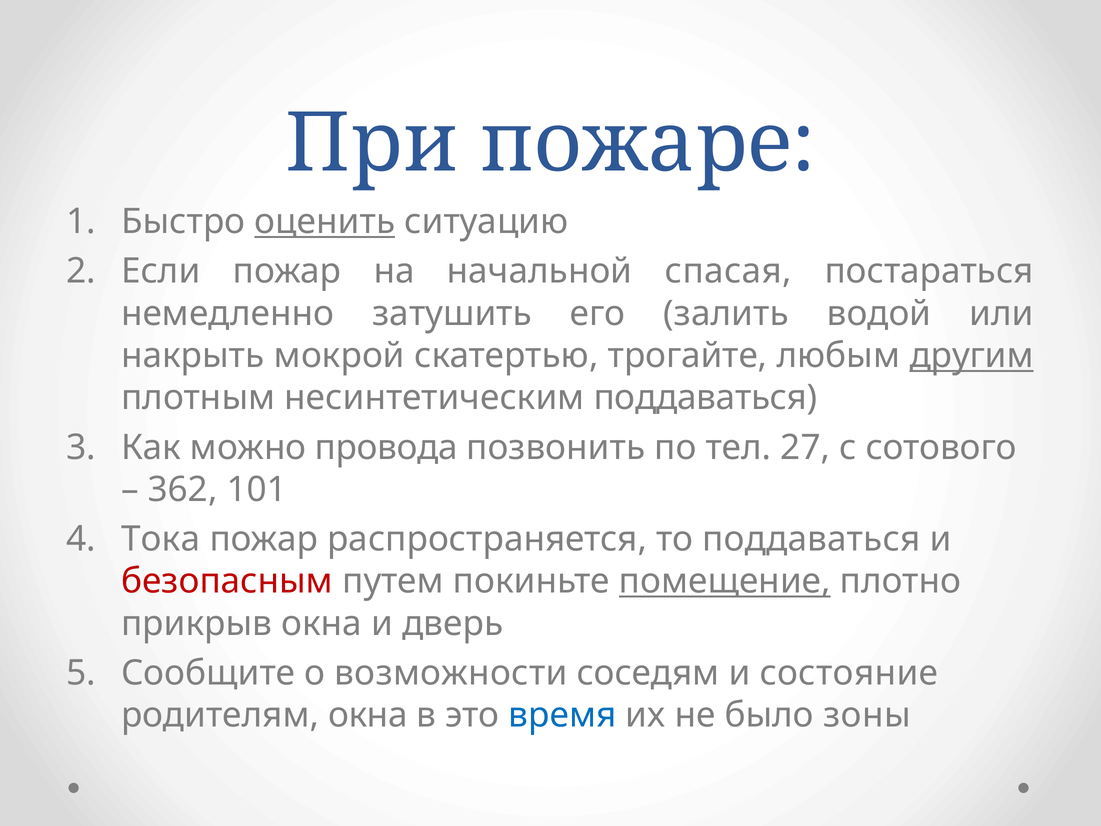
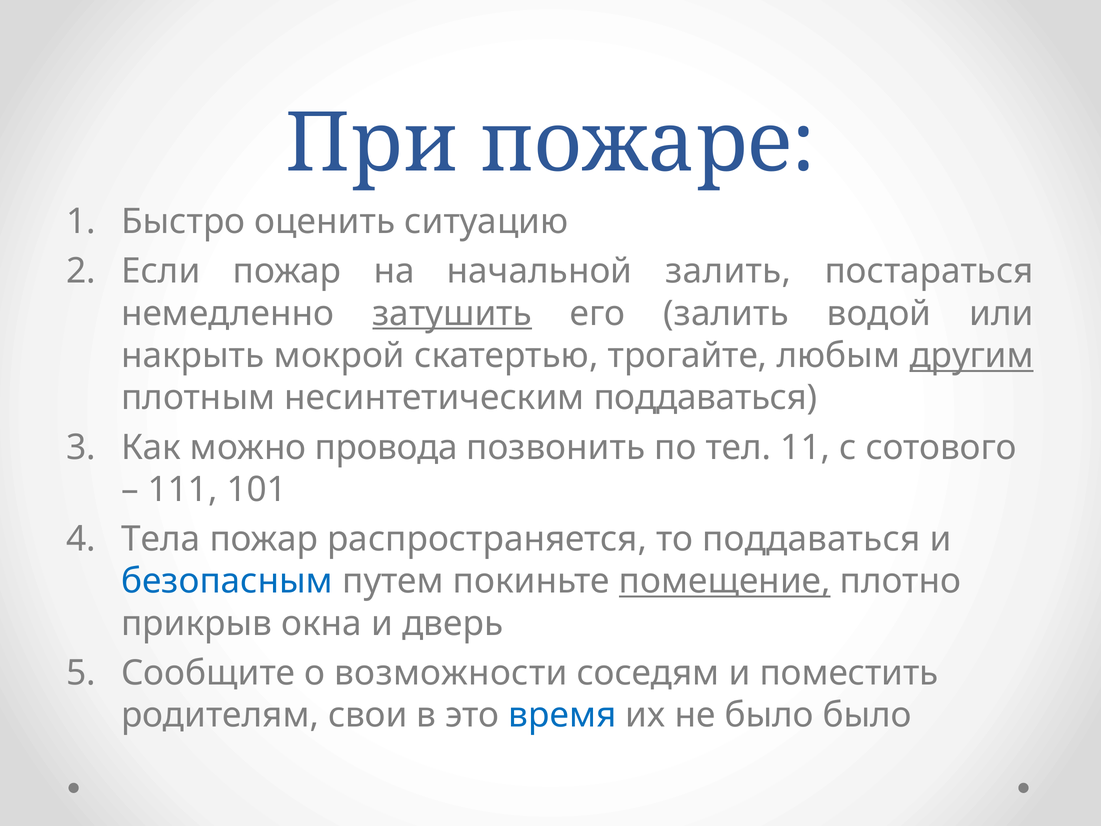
оценить underline: present -> none (325, 222)
начальной спасая: спасая -> залить (728, 271)
затушить underline: none -> present (452, 313)
27: 27 -> 11 (805, 447)
362: 362 -> 111 (183, 489)
Тока: Тока -> Тела (161, 539)
безопасным colour: red -> blue (227, 581)
состояние: состояние -> поместить (849, 673)
родителям окна: окна -> свои (368, 715)
было зоны: зоны -> было (867, 715)
